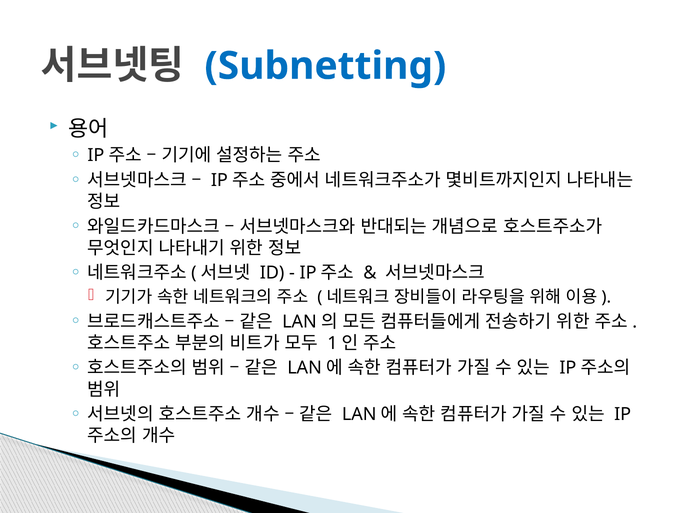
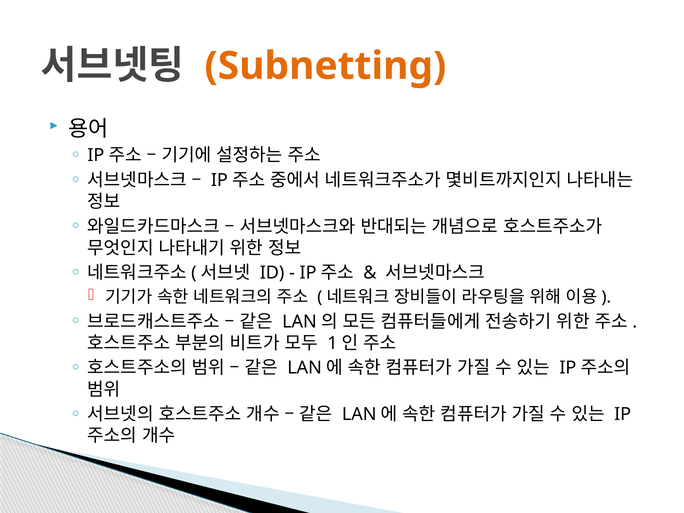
Subnetting colour: blue -> orange (325, 66)
